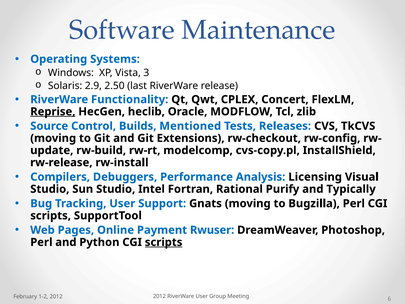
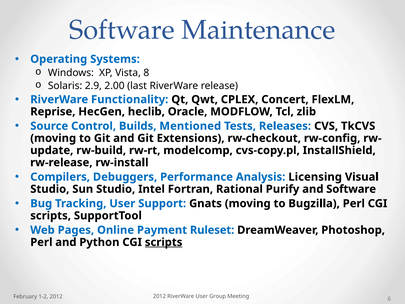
3: 3 -> 8 (146, 73)
2.50: 2.50 -> 2.00 (115, 86)
Reprise underline: present -> none (53, 112)
and Typically: Typically -> Software (351, 189)
Rwuser: Rwuser -> Ruleset (212, 230)
